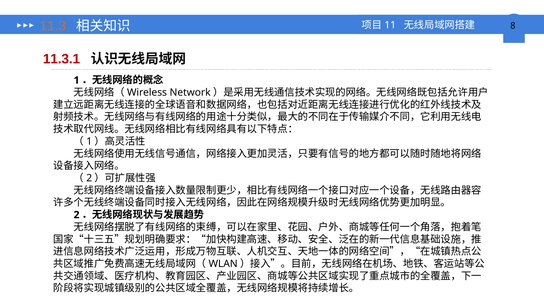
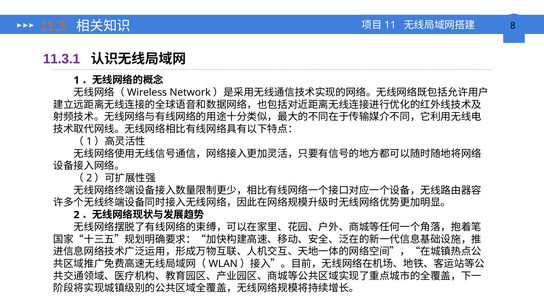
11.3.1 colour: red -> purple (62, 59)
